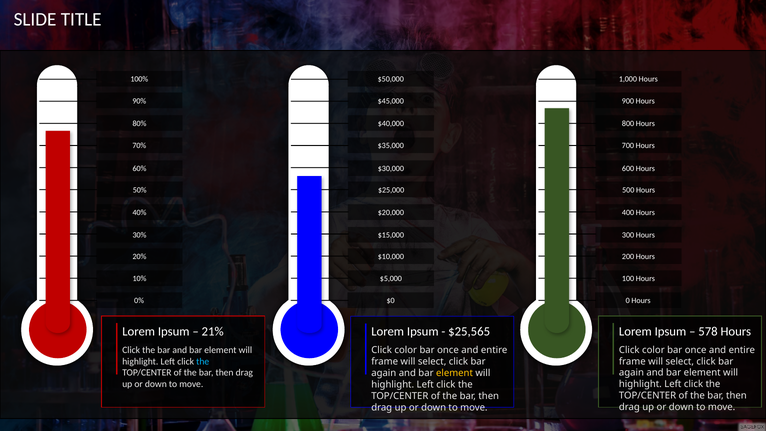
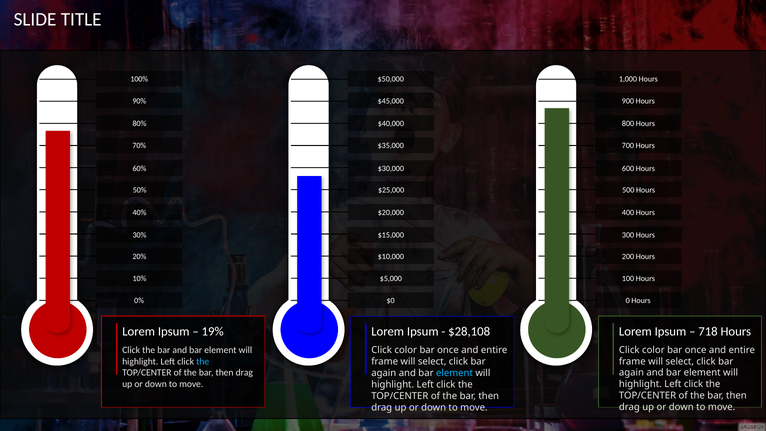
21%: 21% -> 19% (213, 332)
578: 578 -> 718 (708, 332)
$25,565: $25,565 -> $28,108 (469, 332)
element colour: yellow -> light blue (455, 373)
